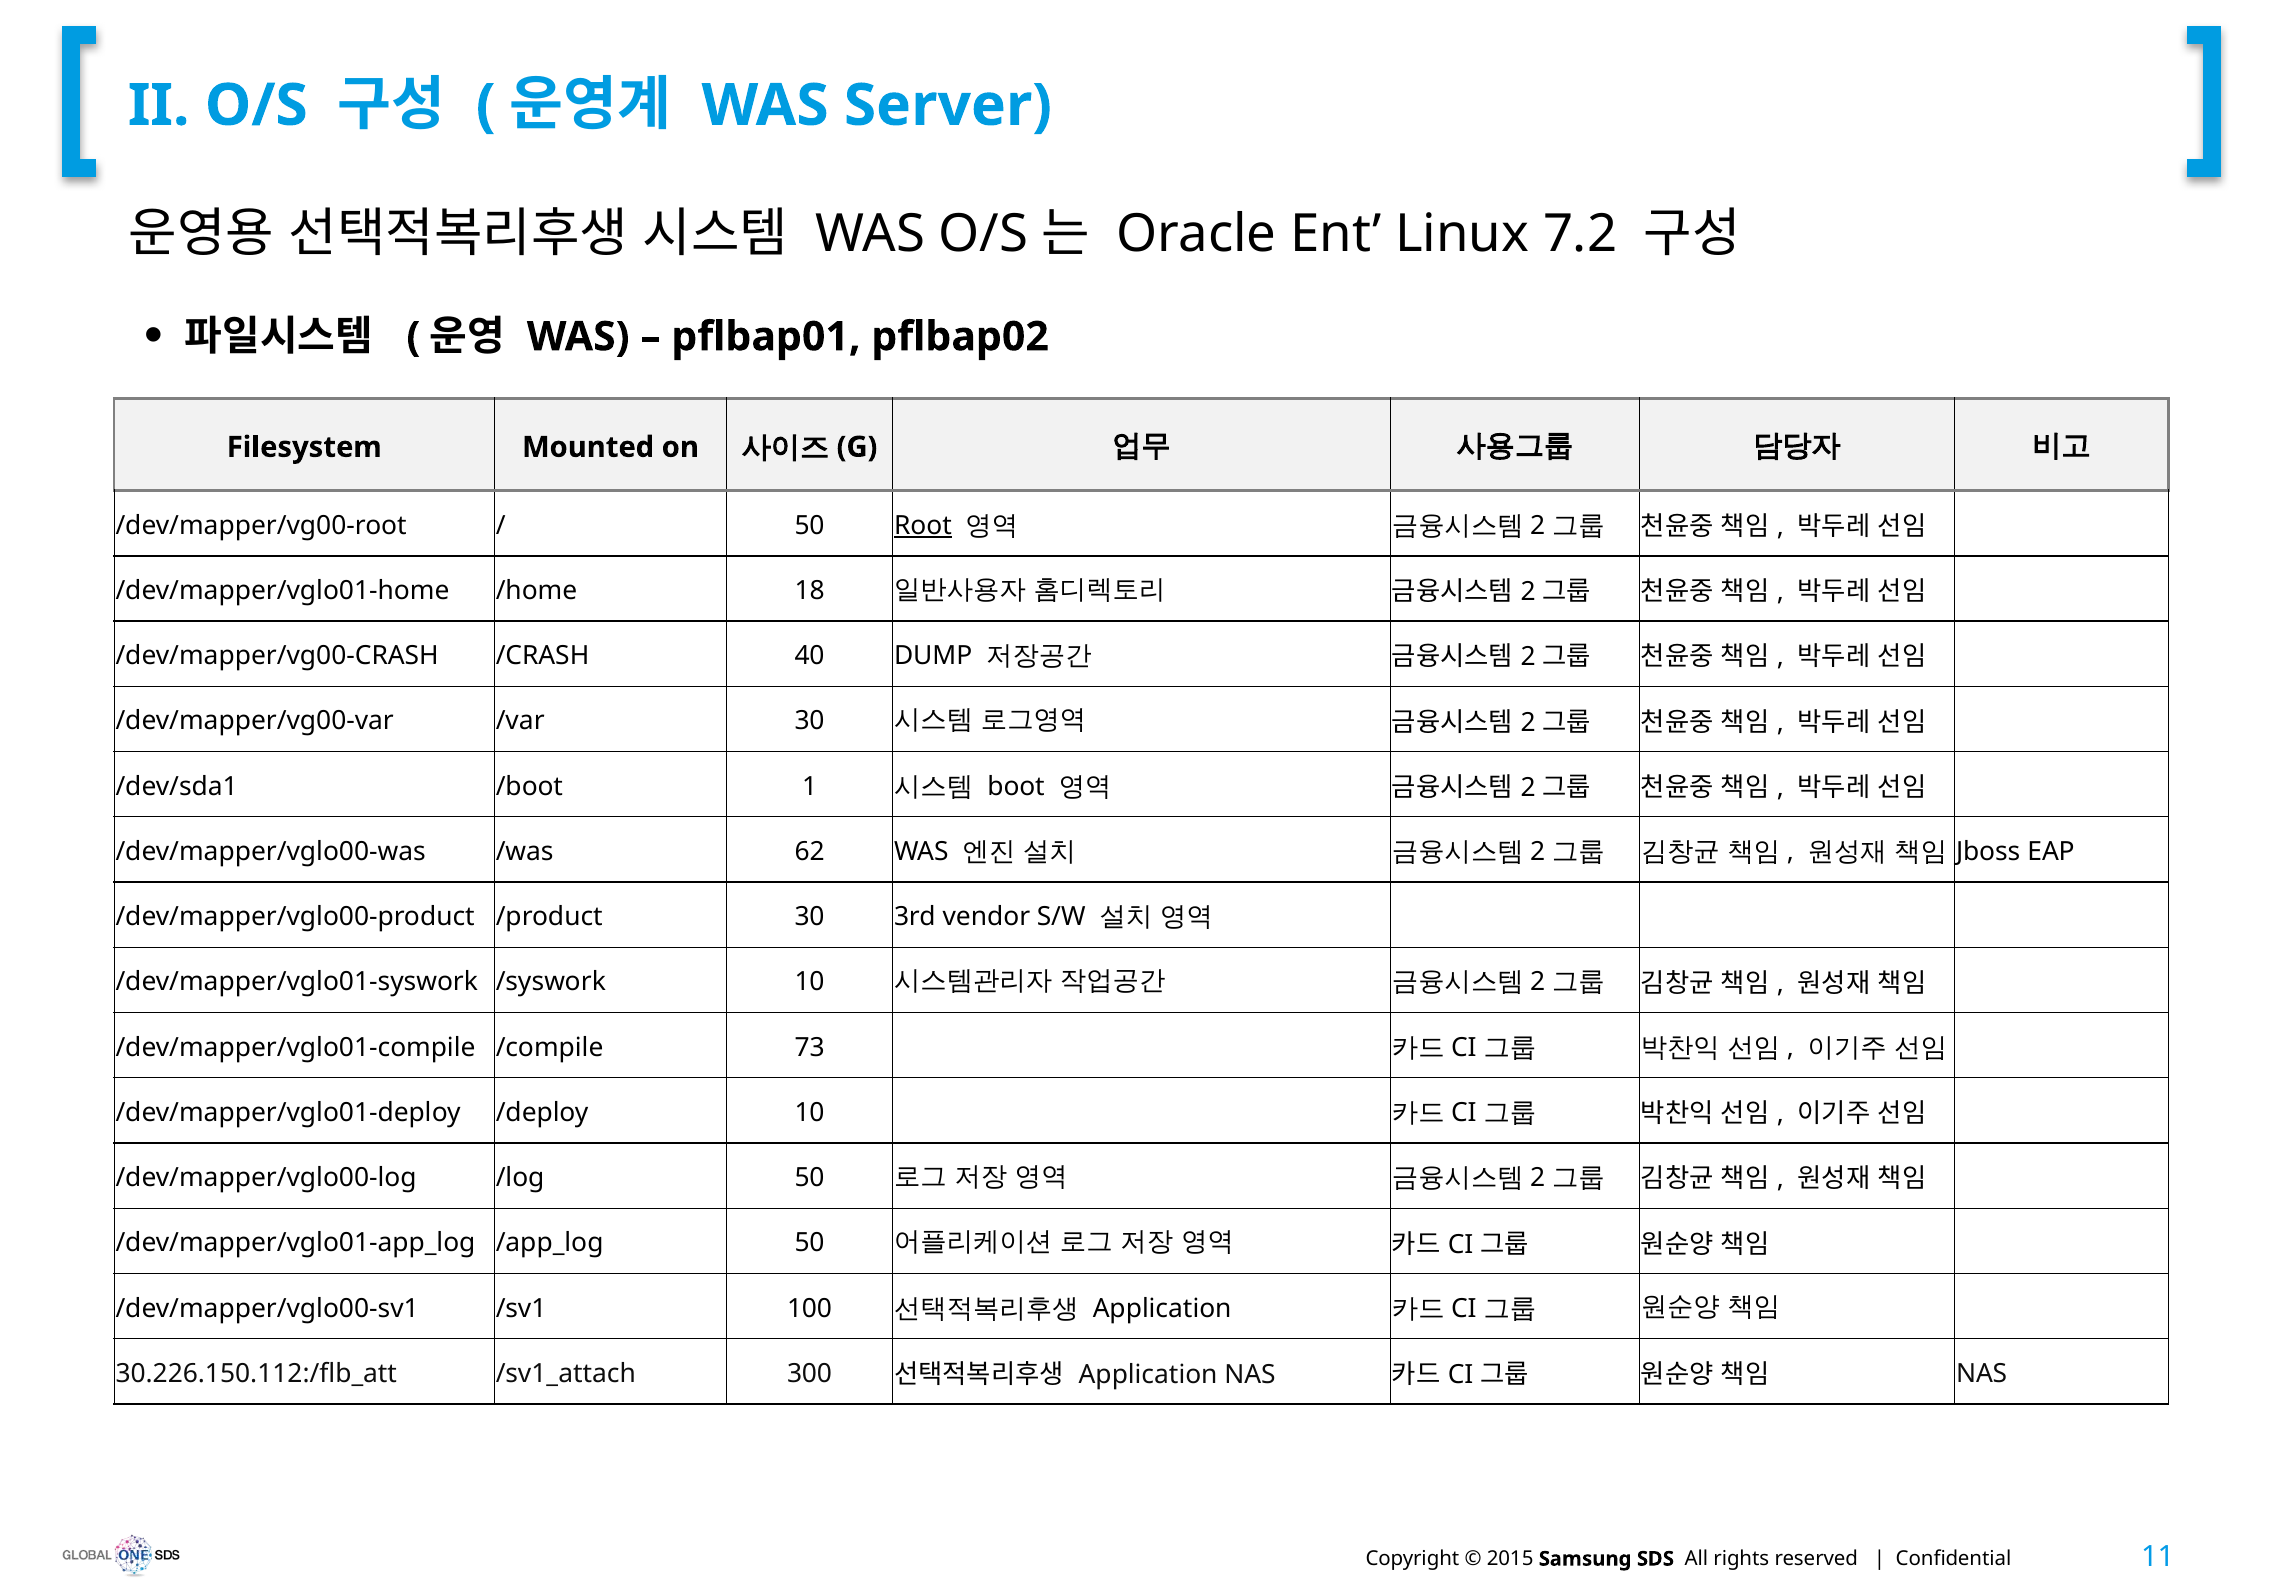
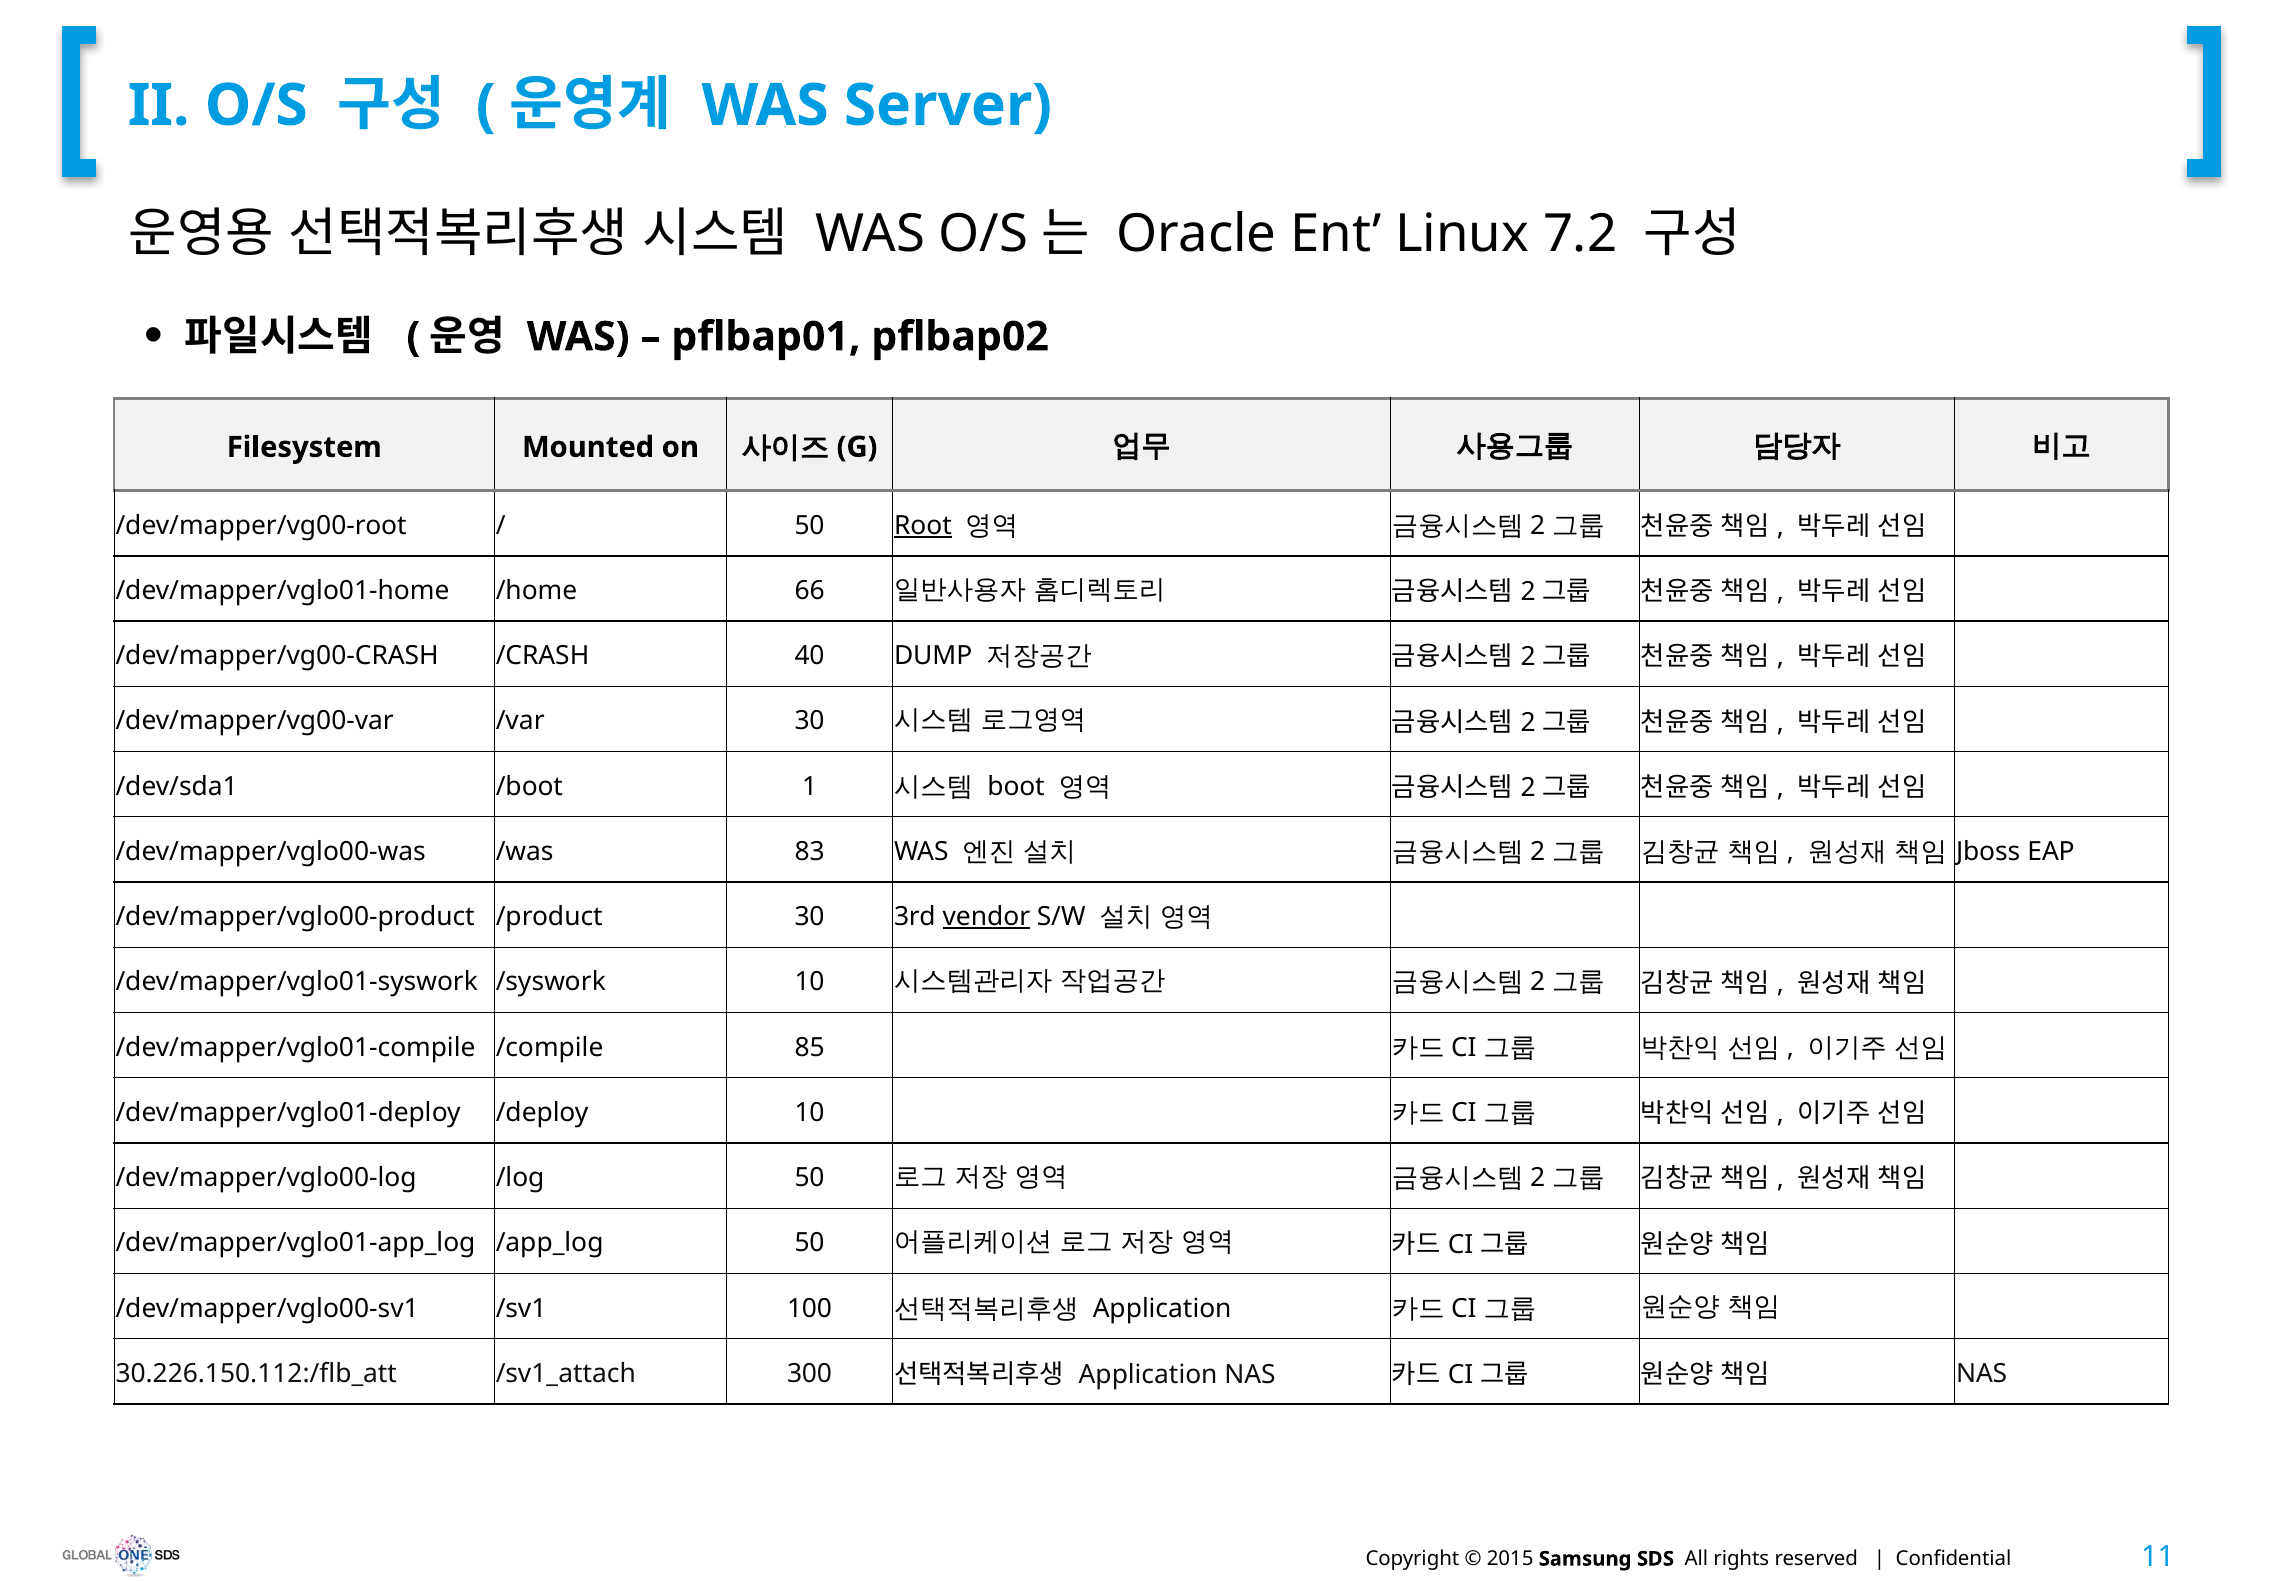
18: 18 -> 66 (810, 591)
62: 62 -> 83 (810, 851)
vendor underline: none -> present (986, 917)
73: 73 -> 85 (810, 1047)
